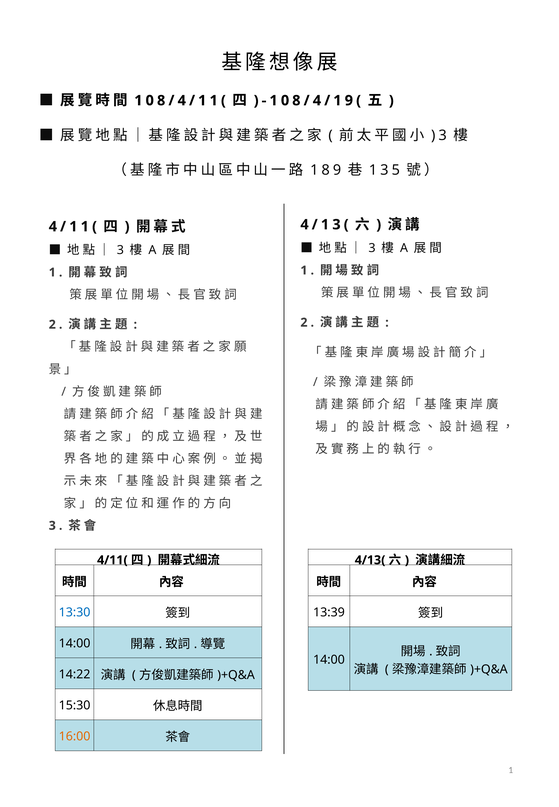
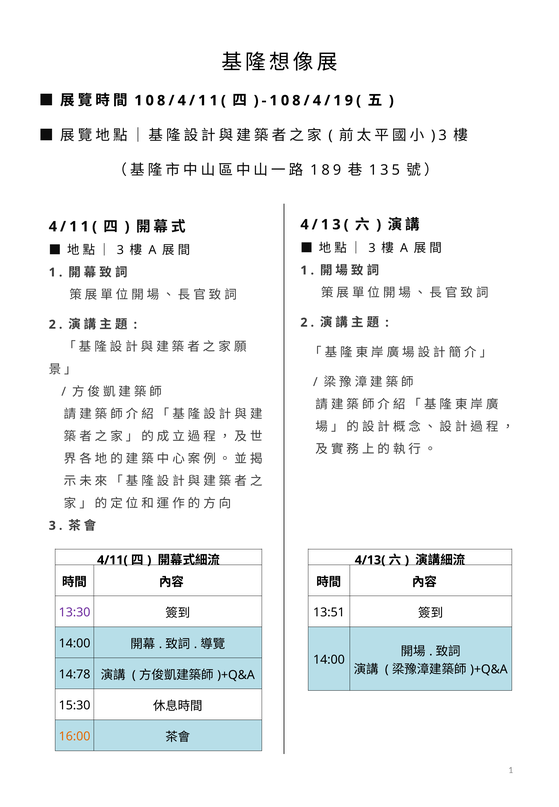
13:30 colour: blue -> purple (75, 613)
13:39: 13:39 -> 13:51 (329, 613)
14:22: 14:22 -> 14:78 (75, 675)
